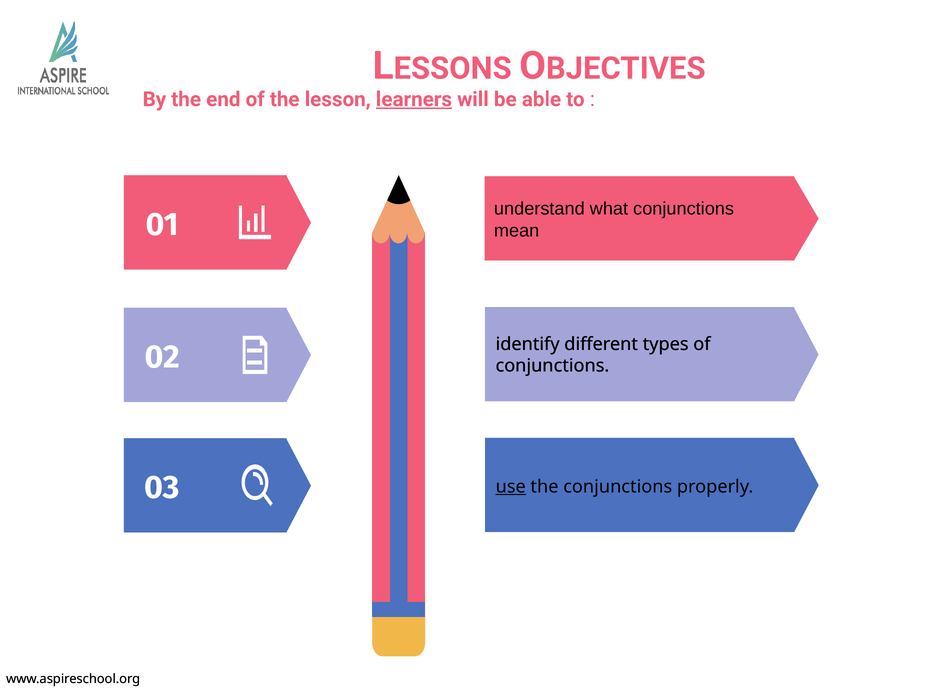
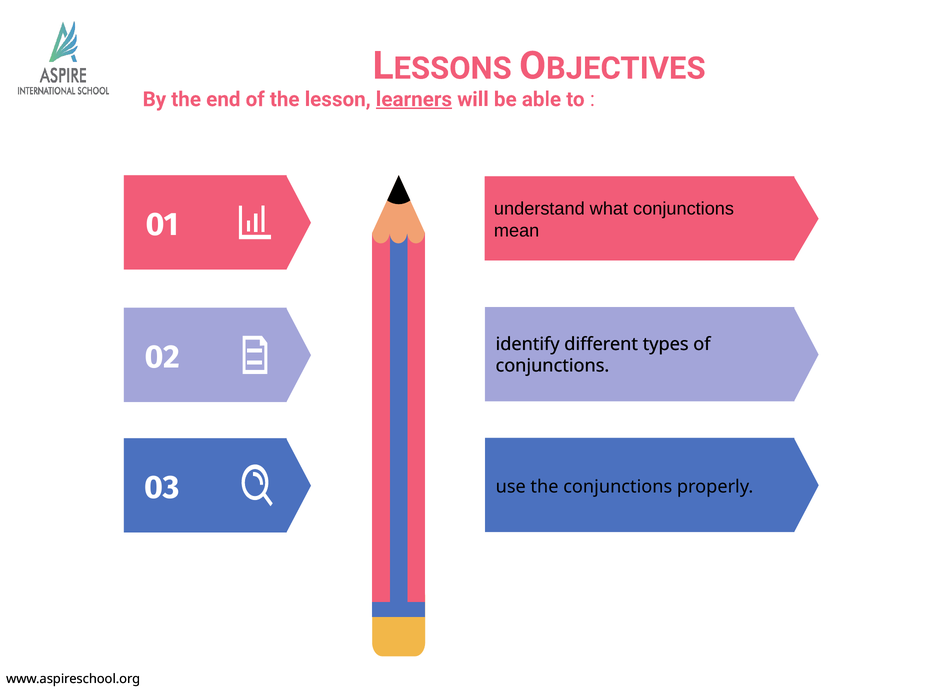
use underline: present -> none (511, 487)
